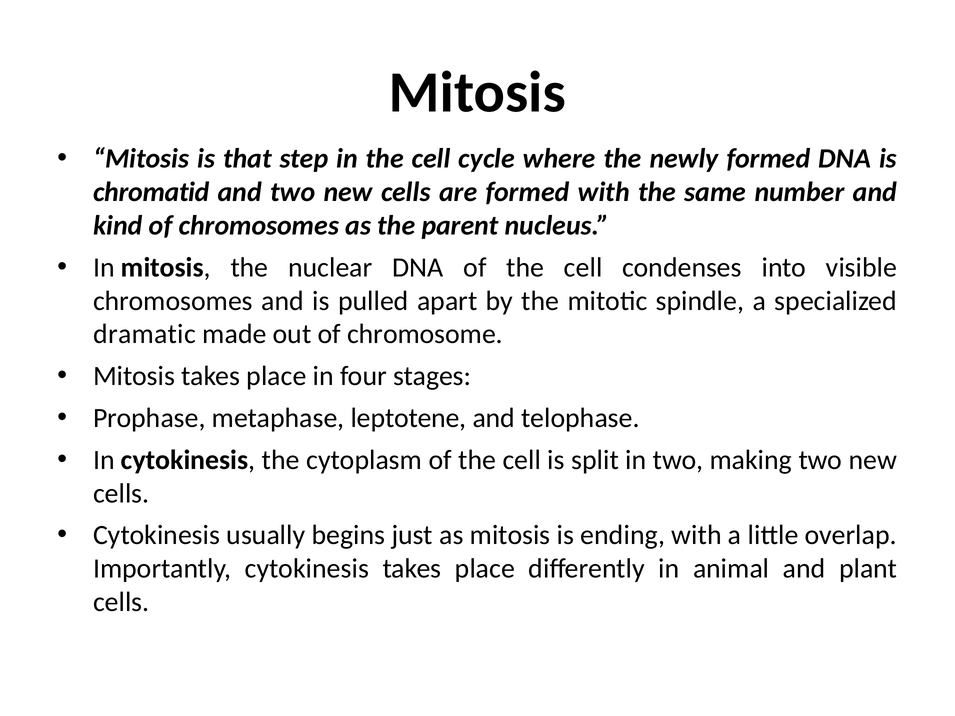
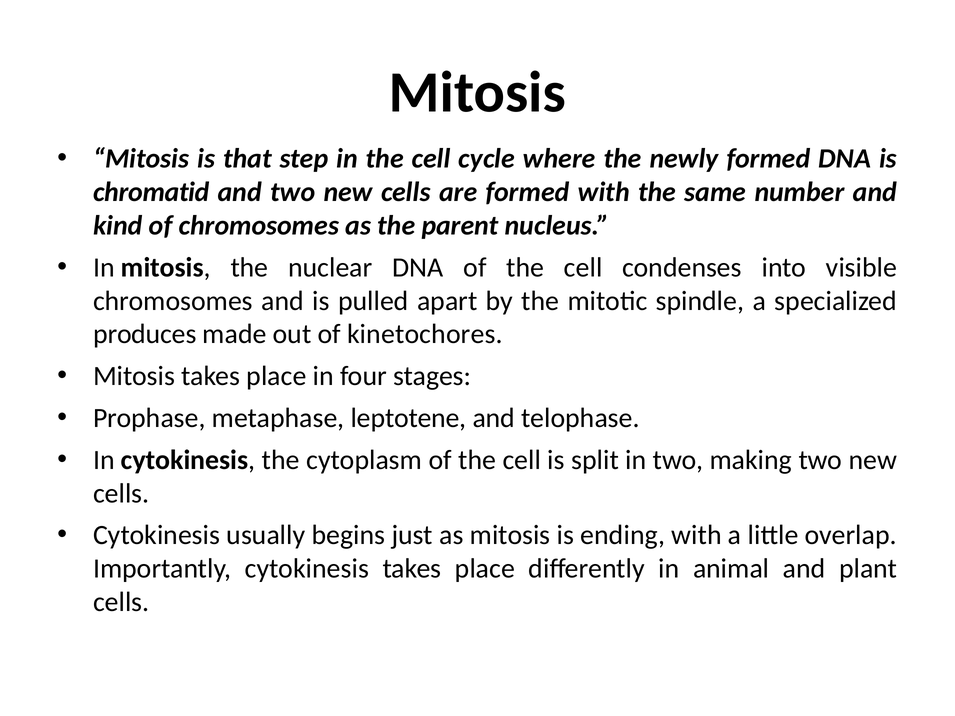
dramatic: dramatic -> produces (145, 334)
chromosome: chromosome -> kinetochores (425, 334)
